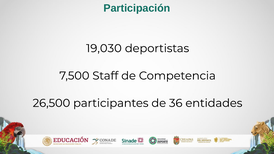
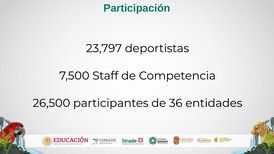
19,030: 19,030 -> 23,797 (104, 48)
